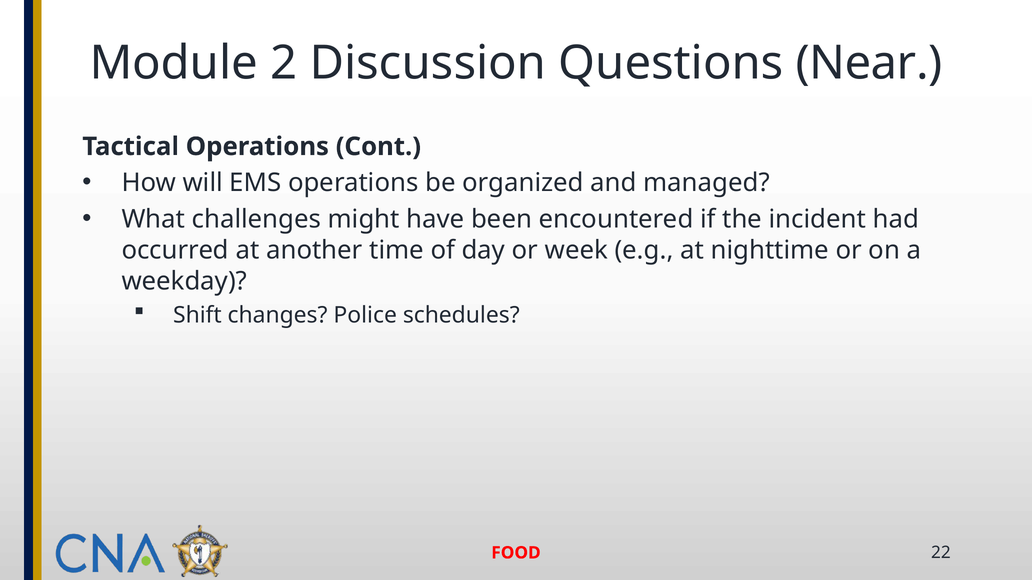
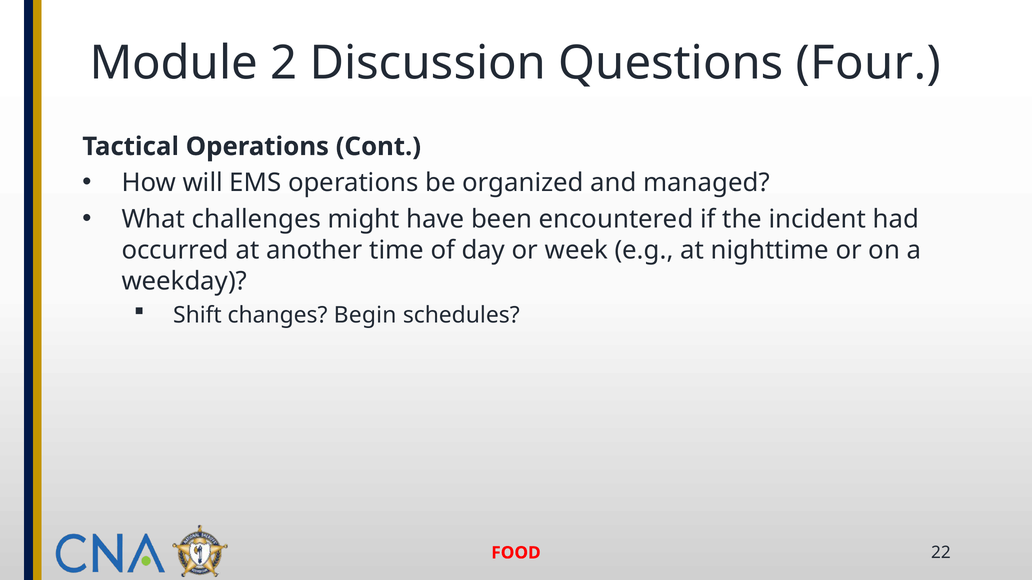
Near: Near -> Four (869, 63)
Police: Police -> Begin (365, 316)
